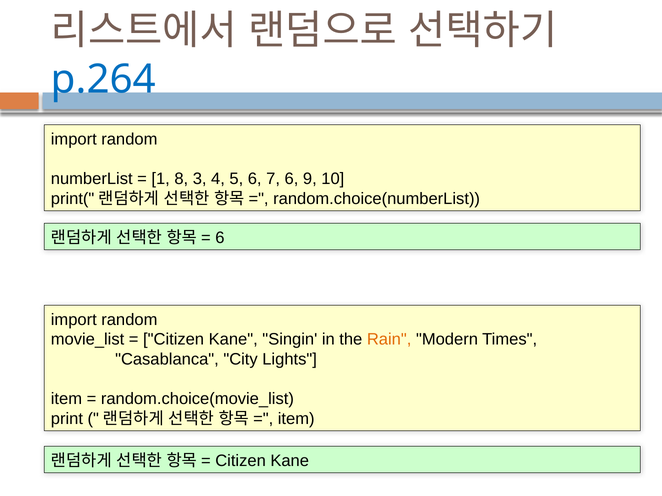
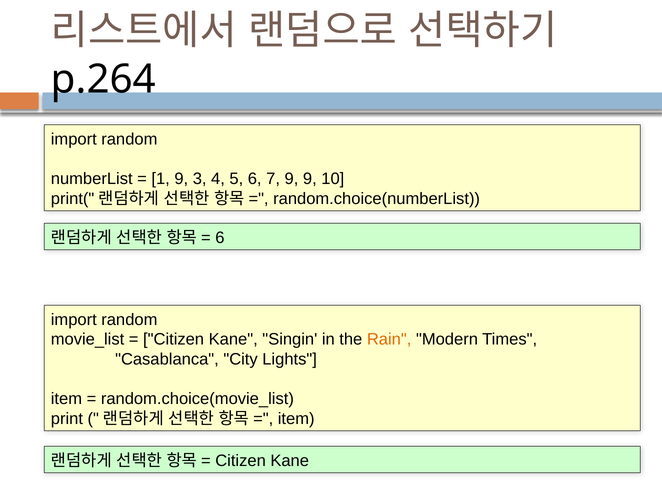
p.264 colour: blue -> black (103, 79)
1 8: 8 -> 9 (181, 179)
7 6: 6 -> 9 (291, 179)
